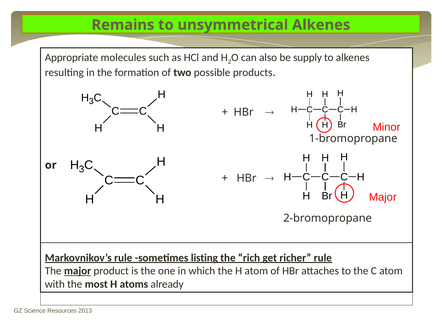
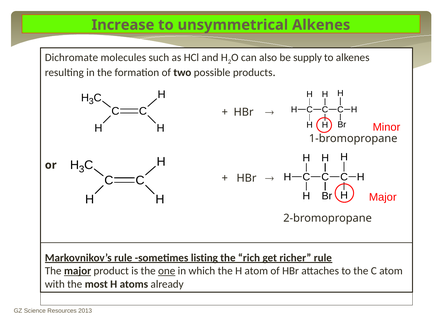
Remains: Remains -> Increase (123, 25)
Appropriate: Appropriate -> Dichromate (71, 57)
one underline: none -> present (167, 271)
